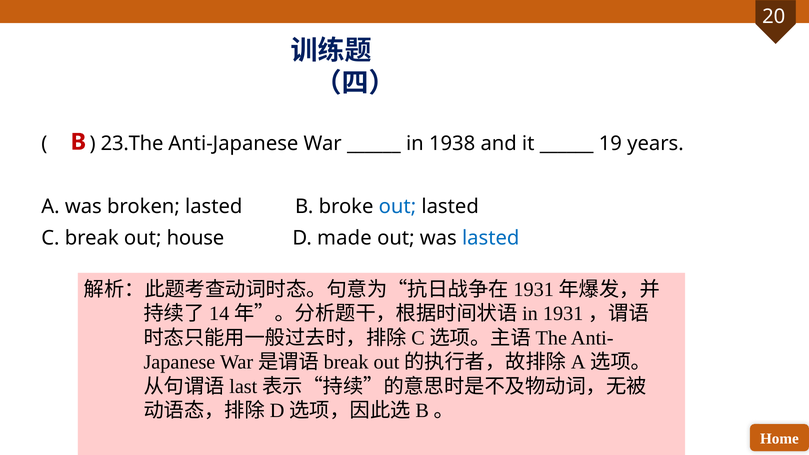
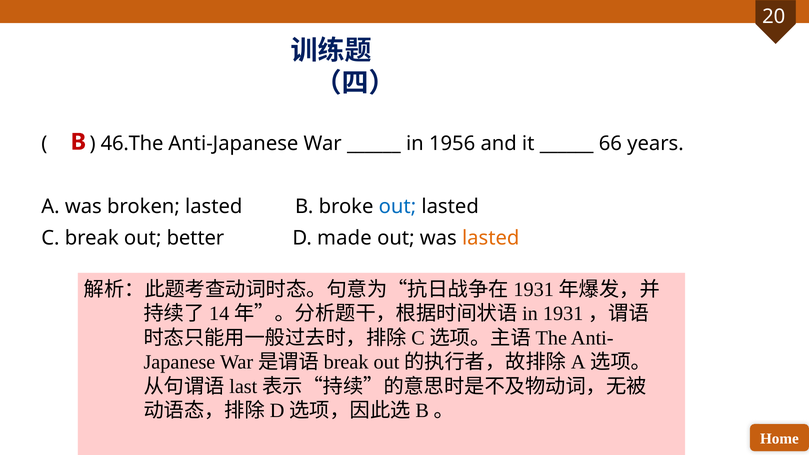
23.The: 23.The -> 46.The (132, 144)
1938: 1938 -> 1956 (452, 144)
19: 19 -> 66 (610, 144)
house: house -> better (195, 238)
lasted colour: blue -> orange (491, 238)
